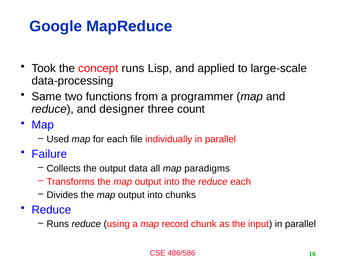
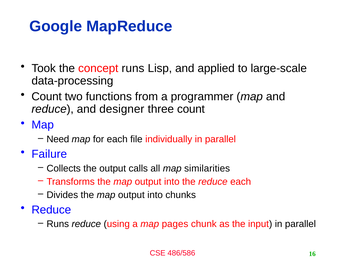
Same: Same -> Count (47, 97)
Used: Used -> Need (58, 139)
data: data -> calls (138, 168)
paradigms: paradigms -> similarities (207, 168)
record: record -> pages (175, 224)
